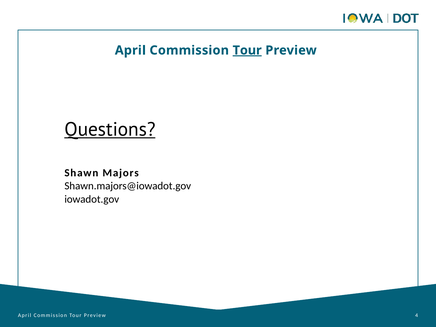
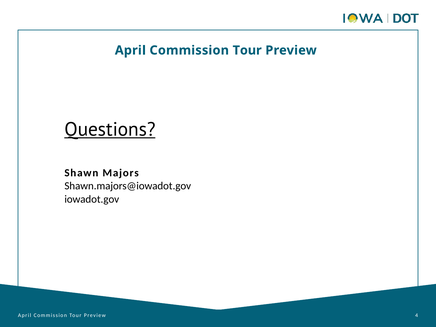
Tour underline: present -> none (247, 50)
